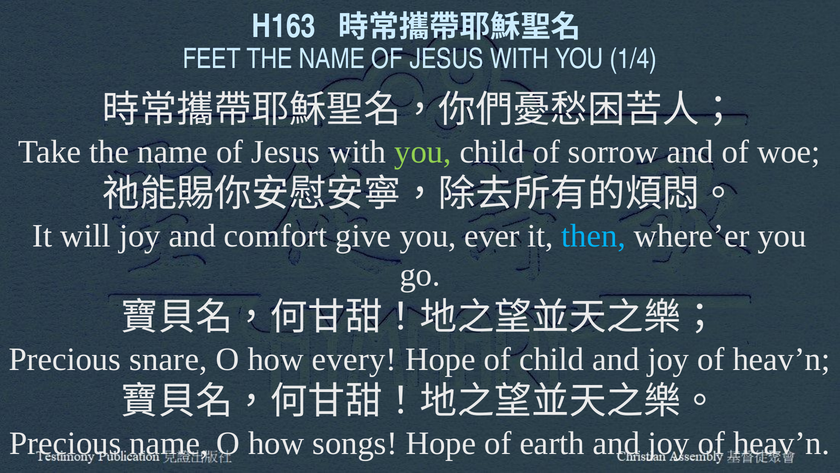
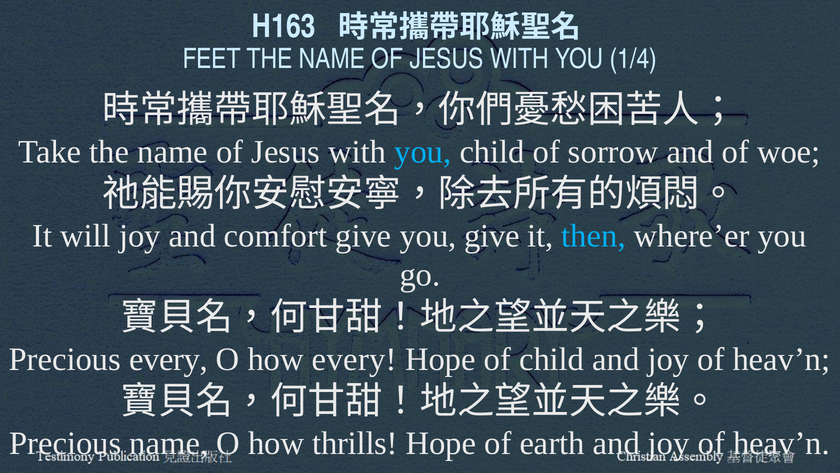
you colour: light green -> light blue (423, 152)
you ever: ever -> give (492, 236)
Precious snare: snare -> every (169, 359)
songs: songs -> thrills (355, 443)
